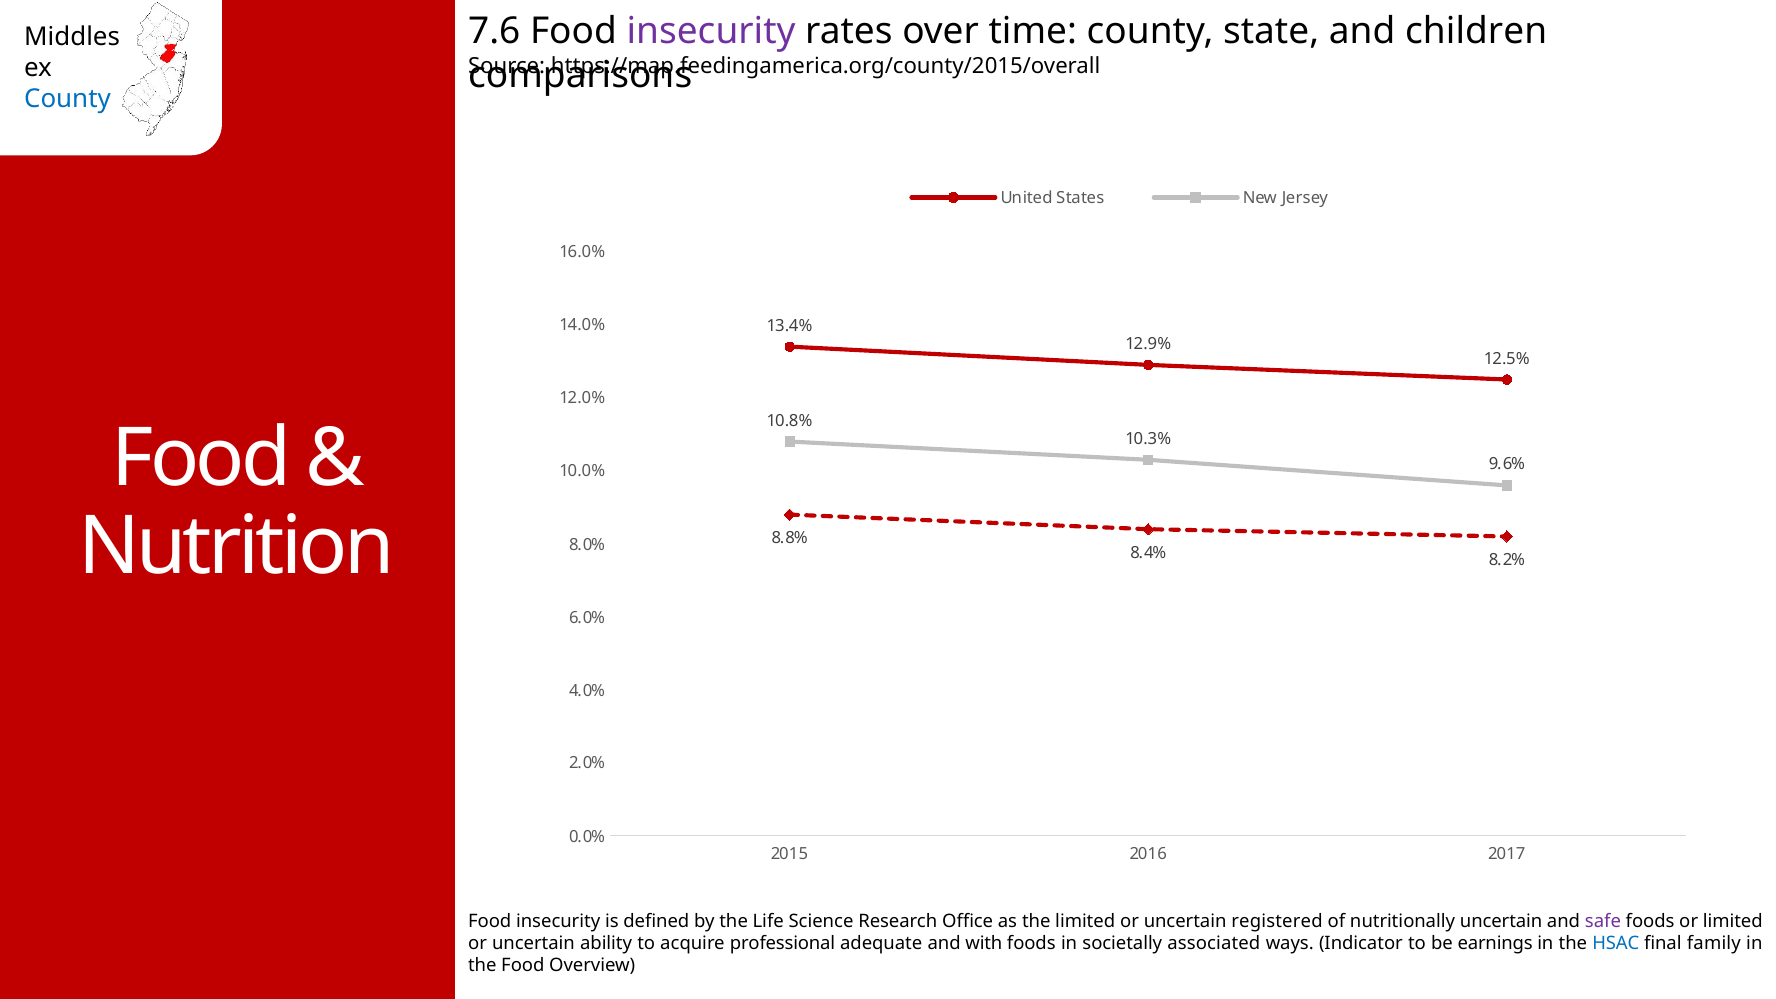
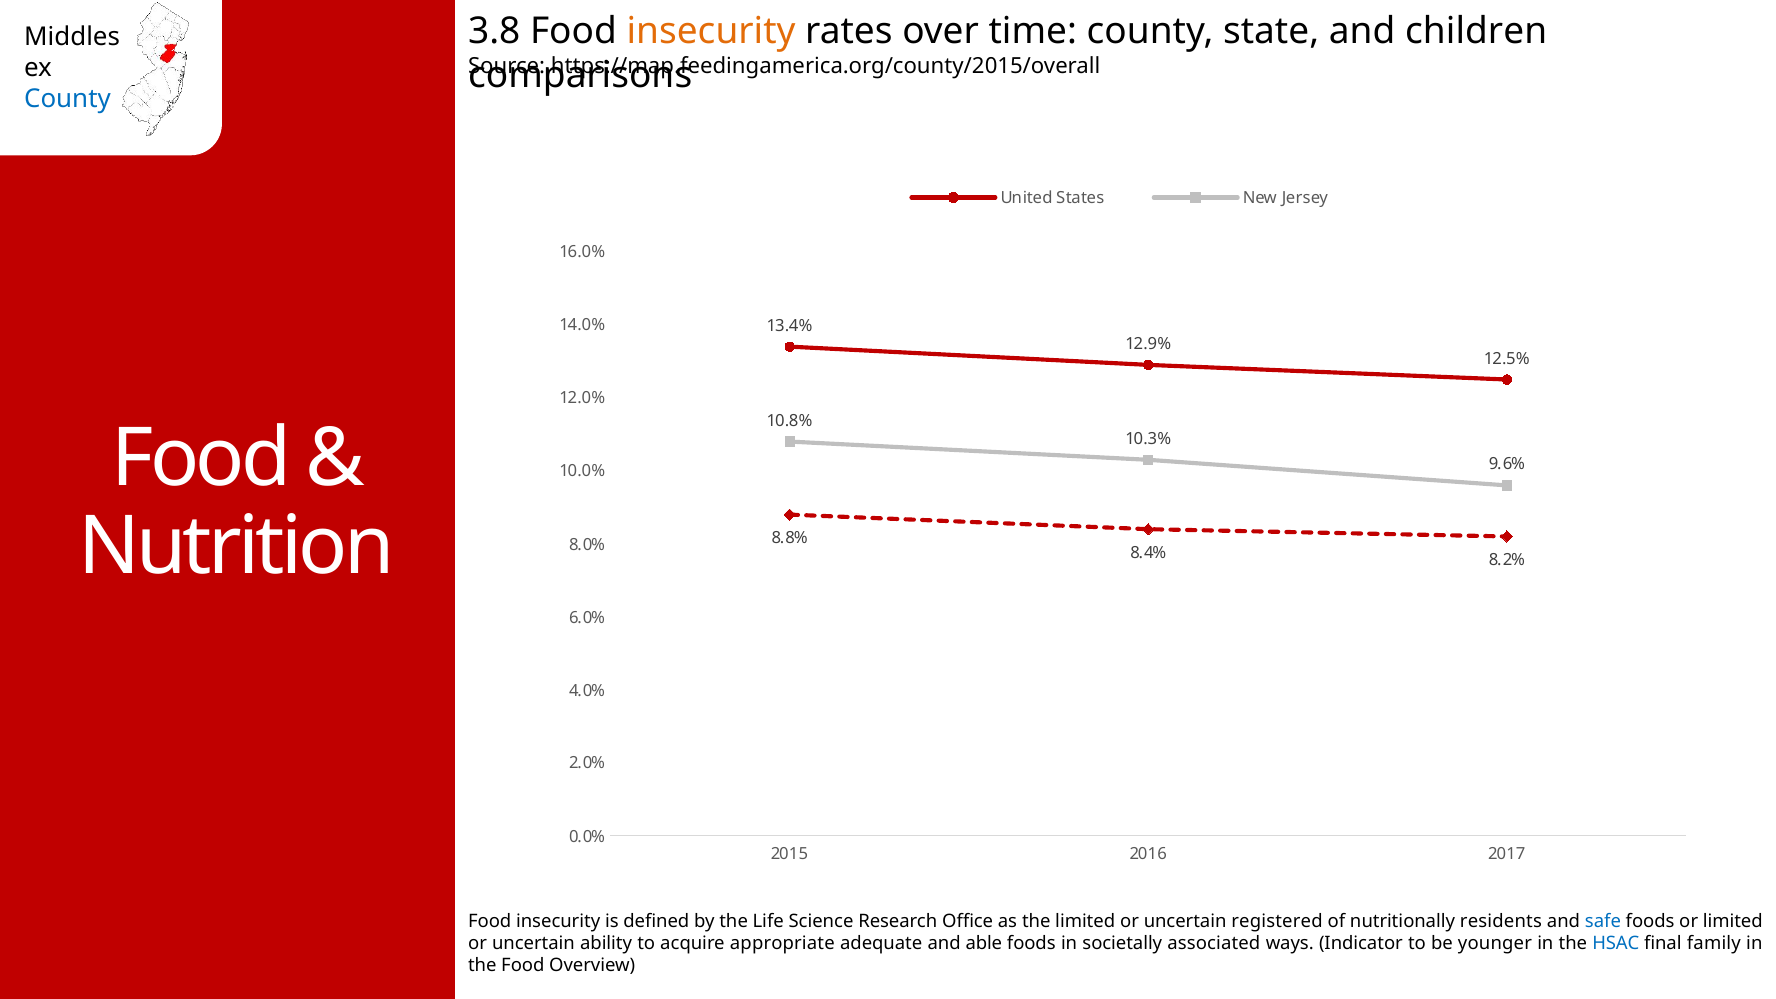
7.6: 7.6 -> 3.8 (494, 31)
insecurity colour: purple -> orange (711, 31)
nutritionally uncertain: uncertain -> residents (1501, 921)
safe colour: purple -> blue (1603, 921)
professional: professional -> appropriate (782, 943)
with: with -> able (984, 943)
earnings: earnings -> younger (1495, 943)
